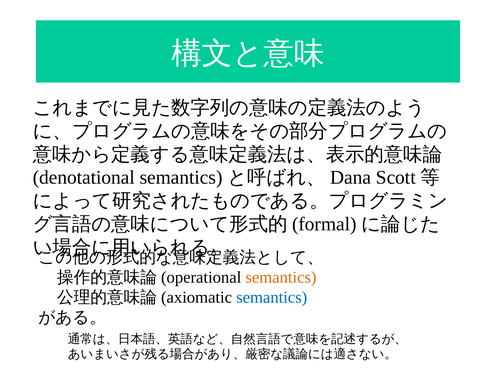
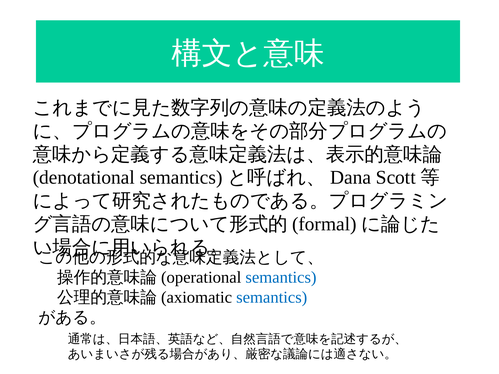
semantics colour: orange -> blue (281, 278)
